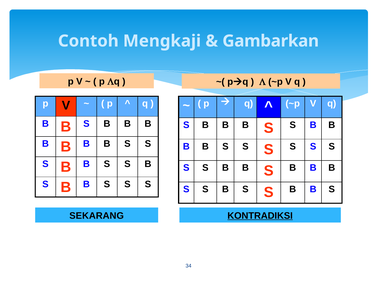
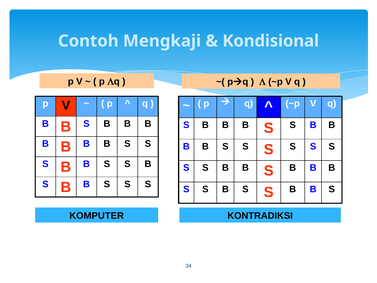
Gambarkan: Gambarkan -> Kondisional (271, 41)
SEKARANG: SEKARANG -> KOMPUTER (97, 216)
KONTRADIKSI underline: present -> none (260, 216)
